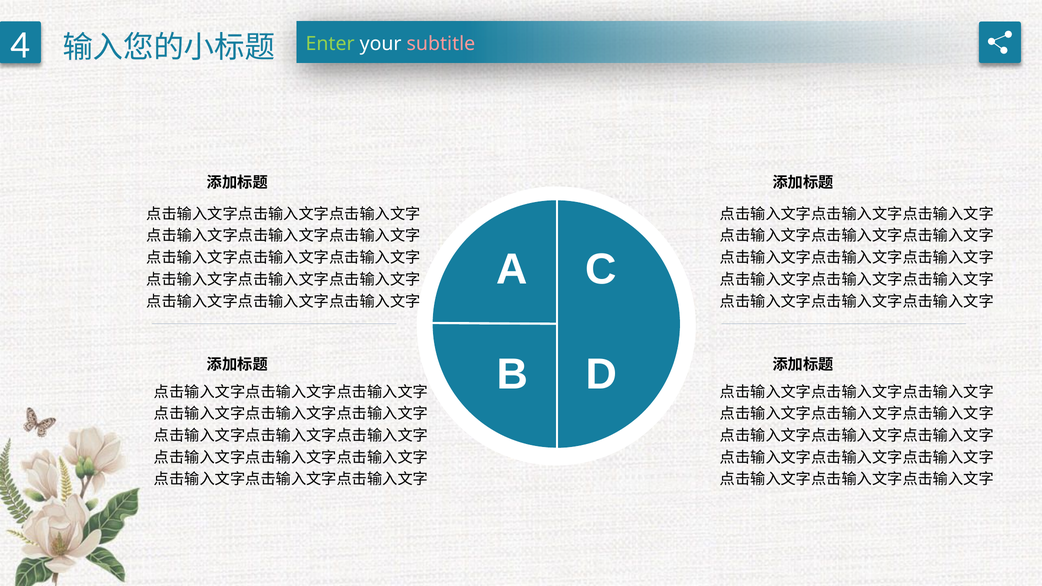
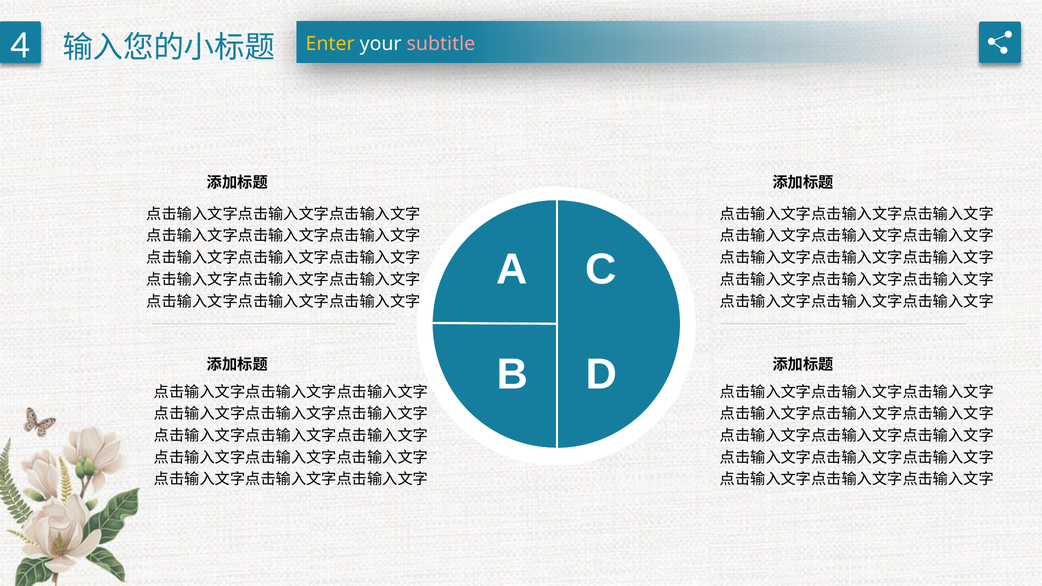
Enter colour: light green -> yellow (330, 44)
